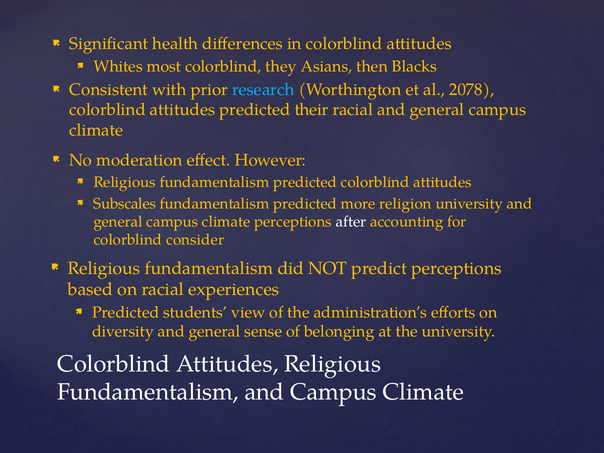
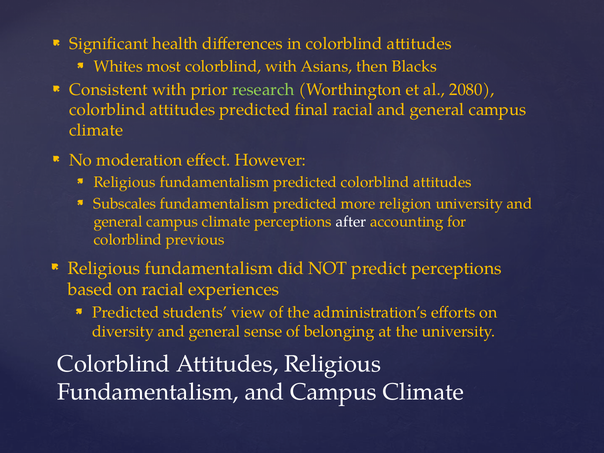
colorblind they: they -> with (281, 67)
research colour: light blue -> light green (263, 90)
2078: 2078 -> 2080 (472, 90)
their: their -> final (311, 110)
consider: consider -> previous (195, 240)
